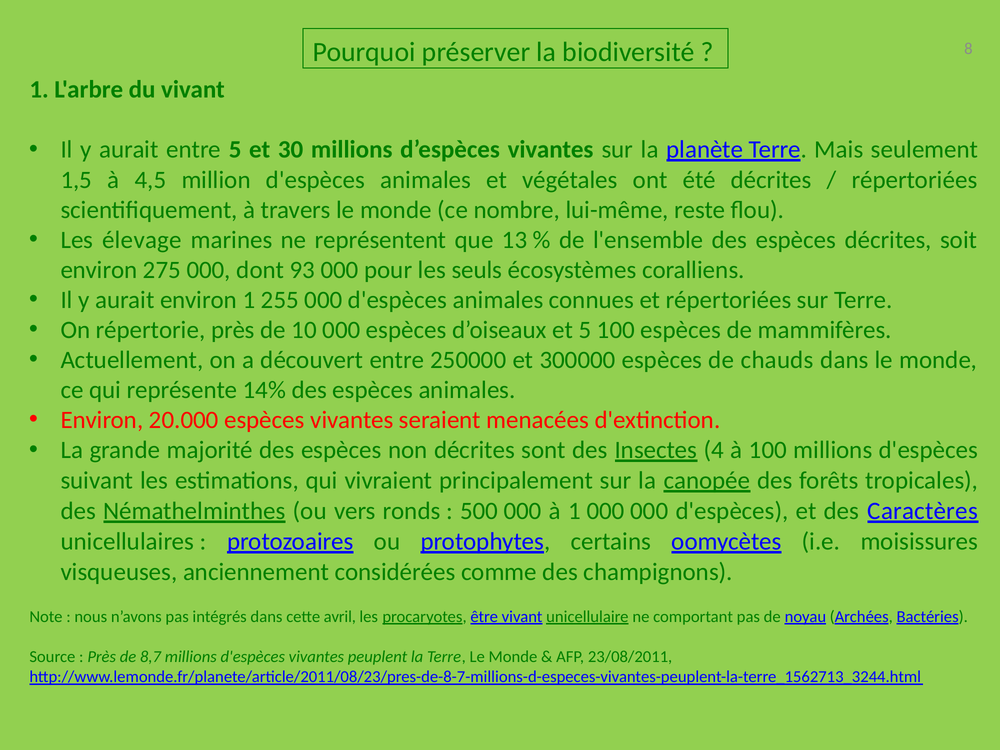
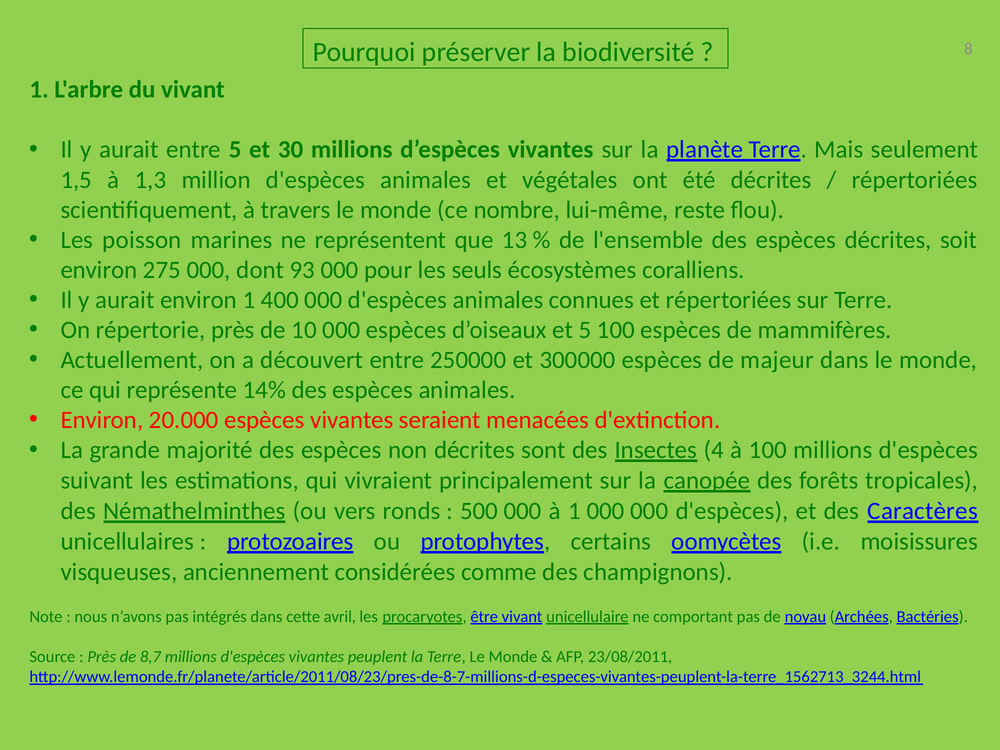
4,5: 4,5 -> 1,3 (150, 180)
élevage: élevage -> poisson (142, 240)
255: 255 -> 400 (280, 300)
chauds: chauds -> majeur (777, 360)
